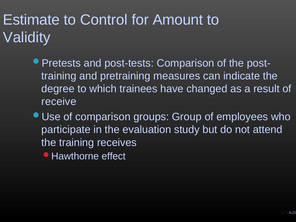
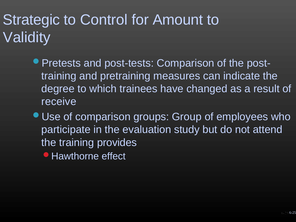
Estimate: Estimate -> Strategic (31, 20)
receives: receives -> provides (117, 142)
